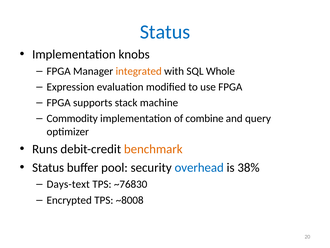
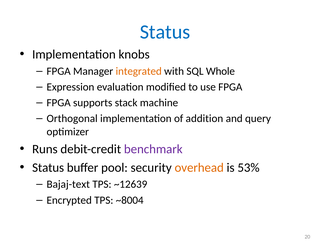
Commodity: Commodity -> Orthogonal (72, 118)
combine: combine -> addition (204, 118)
benchmark colour: orange -> purple (153, 149)
overhead colour: blue -> orange (199, 167)
38%: 38% -> 53% (249, 167)
Days-text: Days-text -> Bajaj-text (68, 184)
~76830: ~76830 -> ~12639 (131, 184)
~8008: ~8008 -> ~8004 (130, 200)
